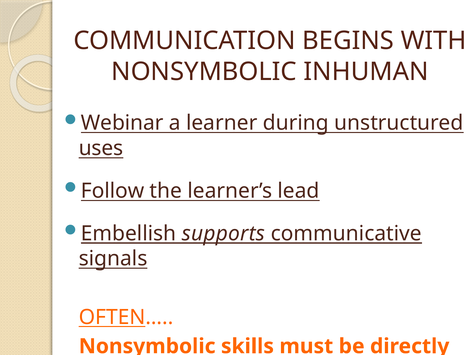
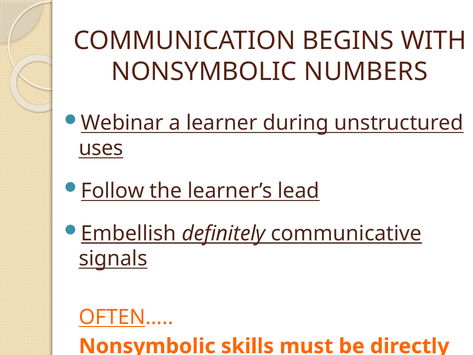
INHUMAN: INHUMAN -> NUMBERS (366, 72)
supports: supports -> definitely (224, 233)
